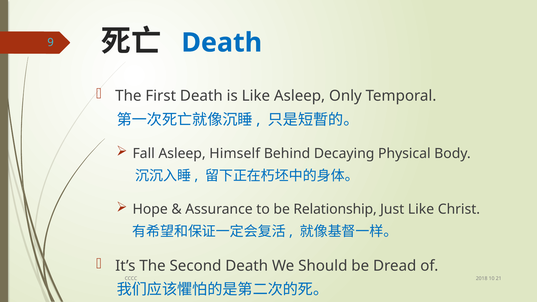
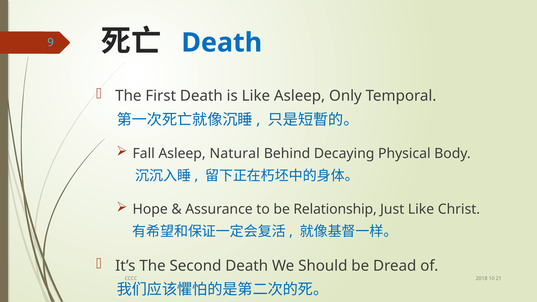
Himself: Himself -> Natural (235, 154)
